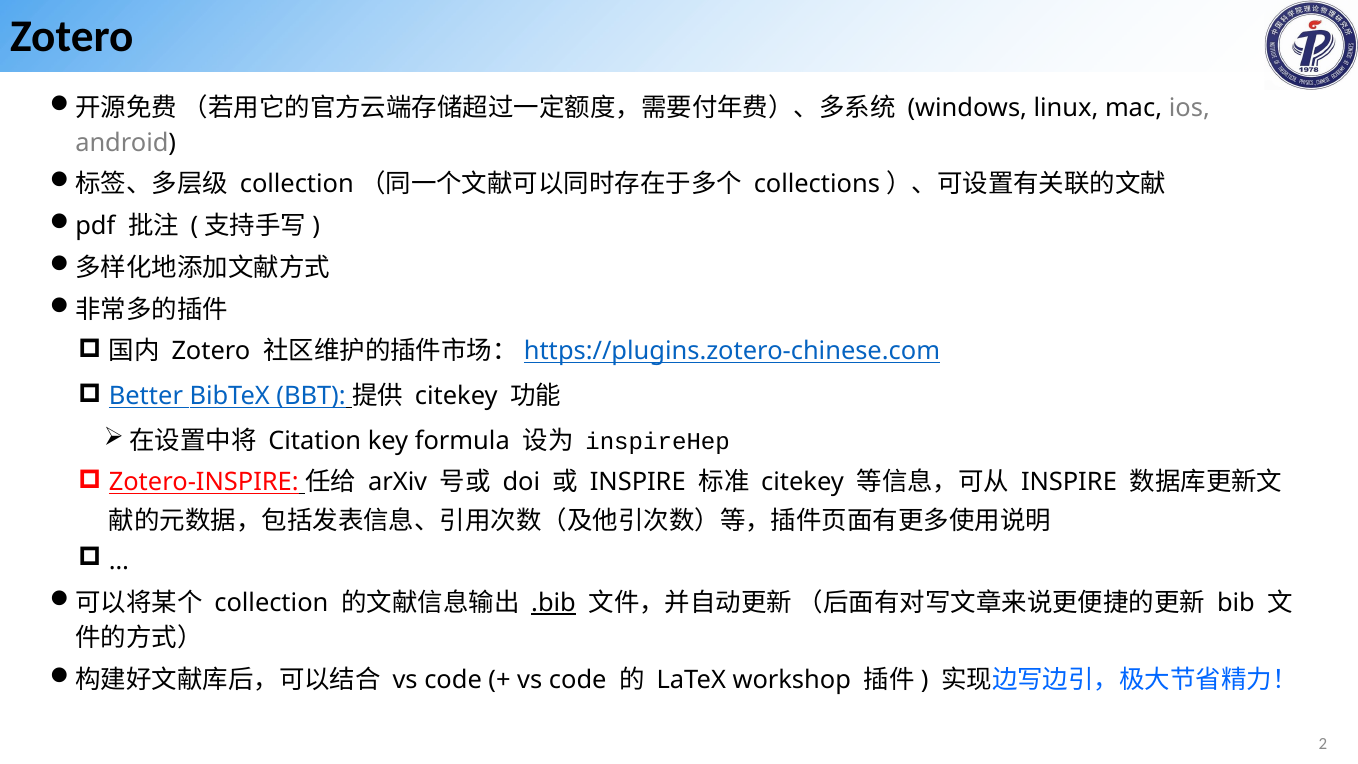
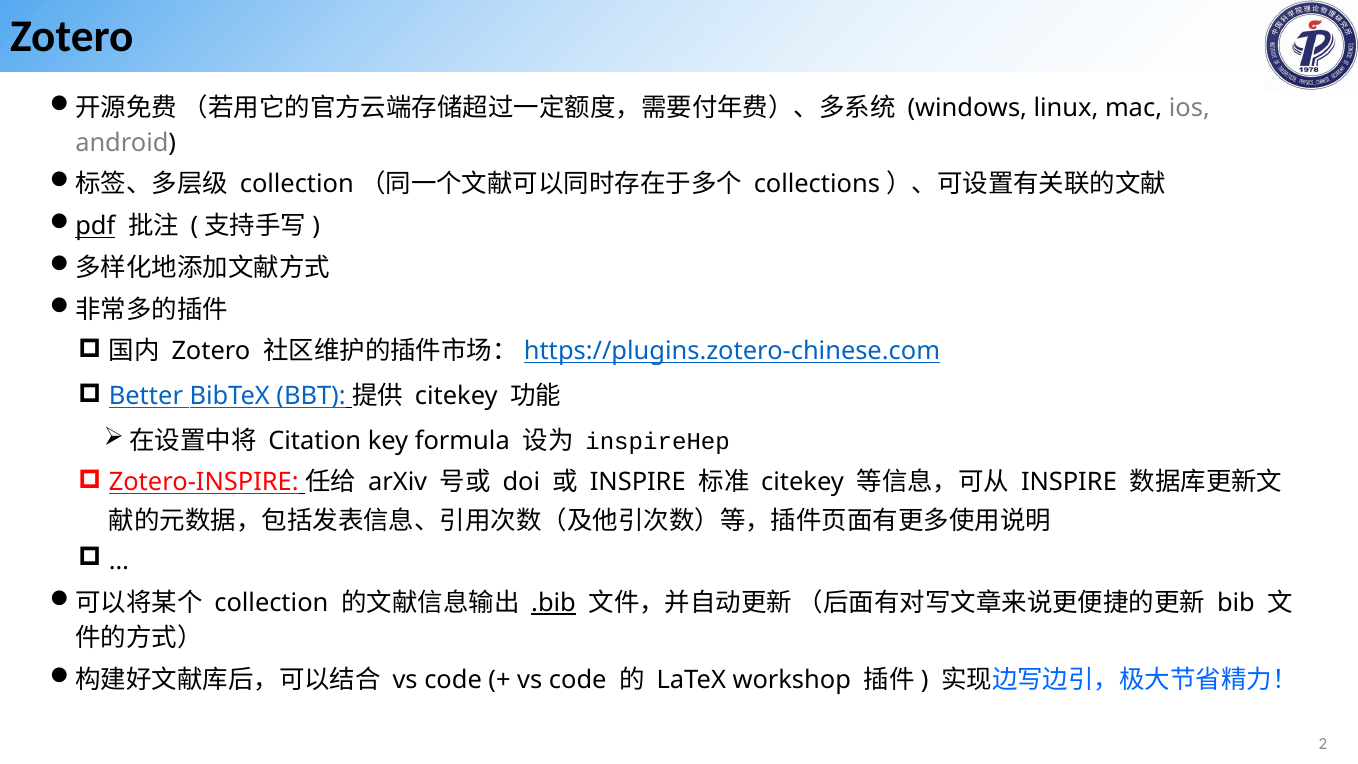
pdf underline: none -> present (95, 226)
